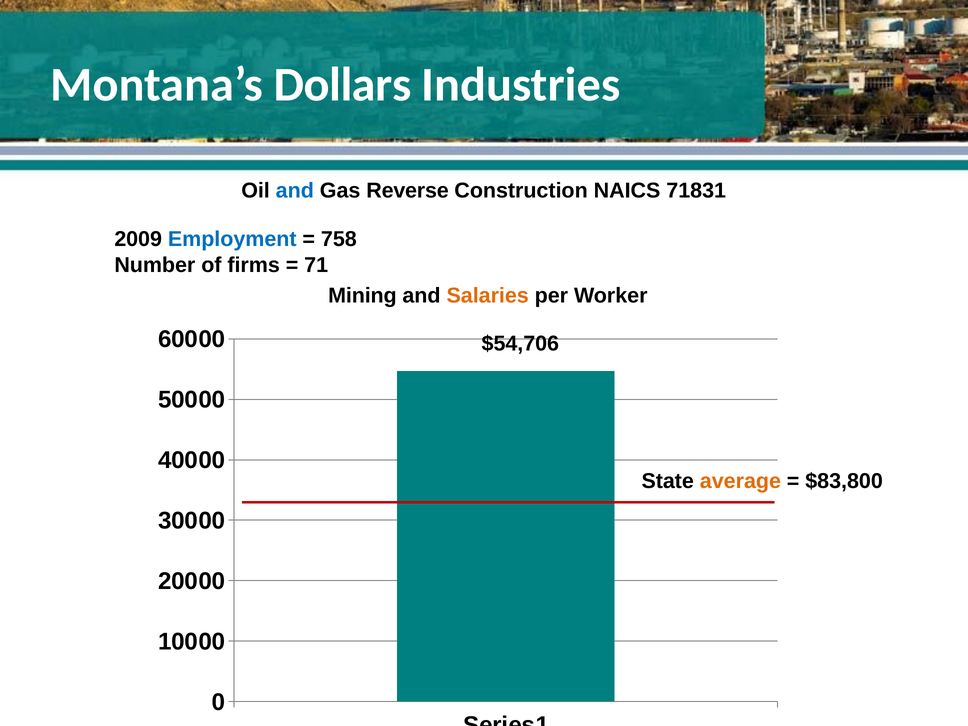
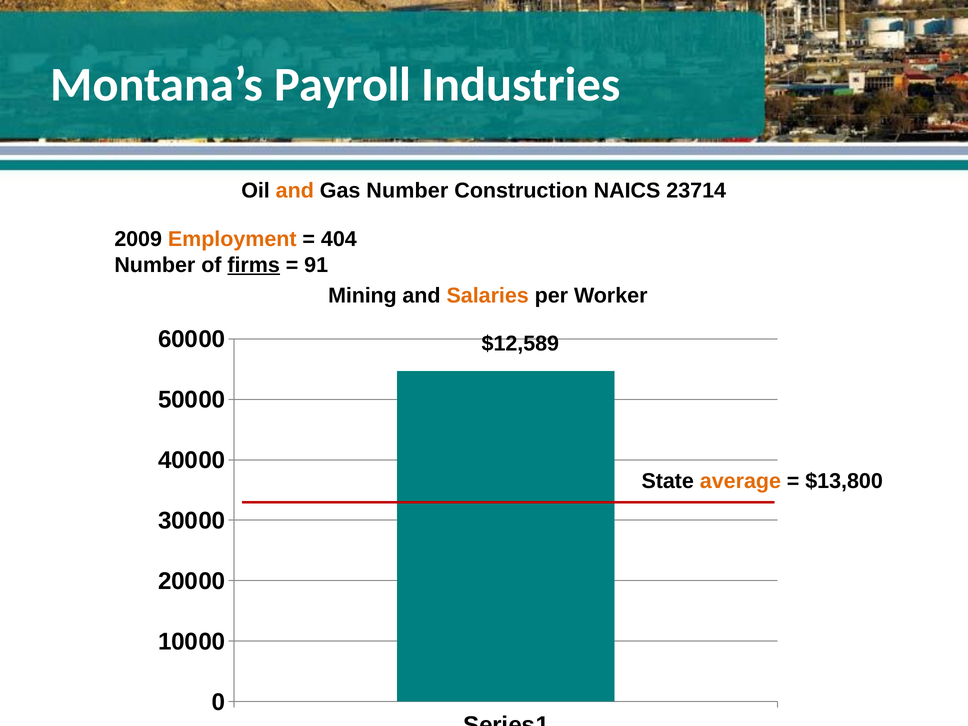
Dollars: Dollars -> Payroll (343, 85)
and colour: blue -> orange (295, 191)
Gas Reverse: Reverse -> Number (407, 191)
71831: 71831 -> 23714 (696, 191)
Employment colour: blue -> orange (232, 239)
758: 758 -> 404 (339, 239)
firms underline: none -> present (254, 265)
71: 71 -> 91 (316, 265)
$54,706: $54,706 -> $12,589 (520, 344)
$83,800: $83,800 -> $13,800 (844, 481)
